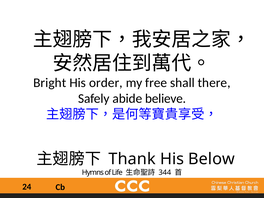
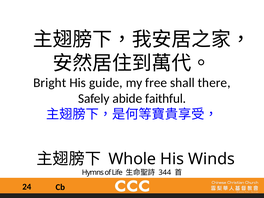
order: order -> guide (106, 83)
believe: believe -> faithful (166, 99)
Thank: Thank -> Whole (132, 159)
Below: Below -> Winds (212, 159)
